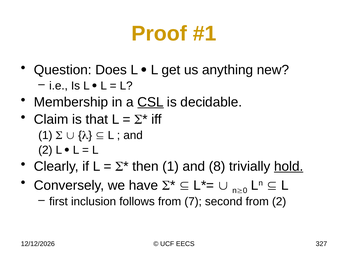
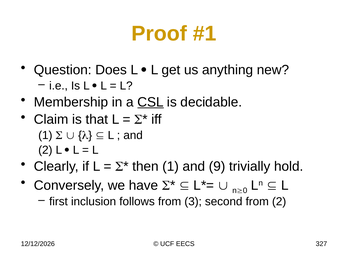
8: 8 -> 9 (217, 166)
hold underline: present -> none (289, 166)
7: 7 -> 3 (193, 202)
